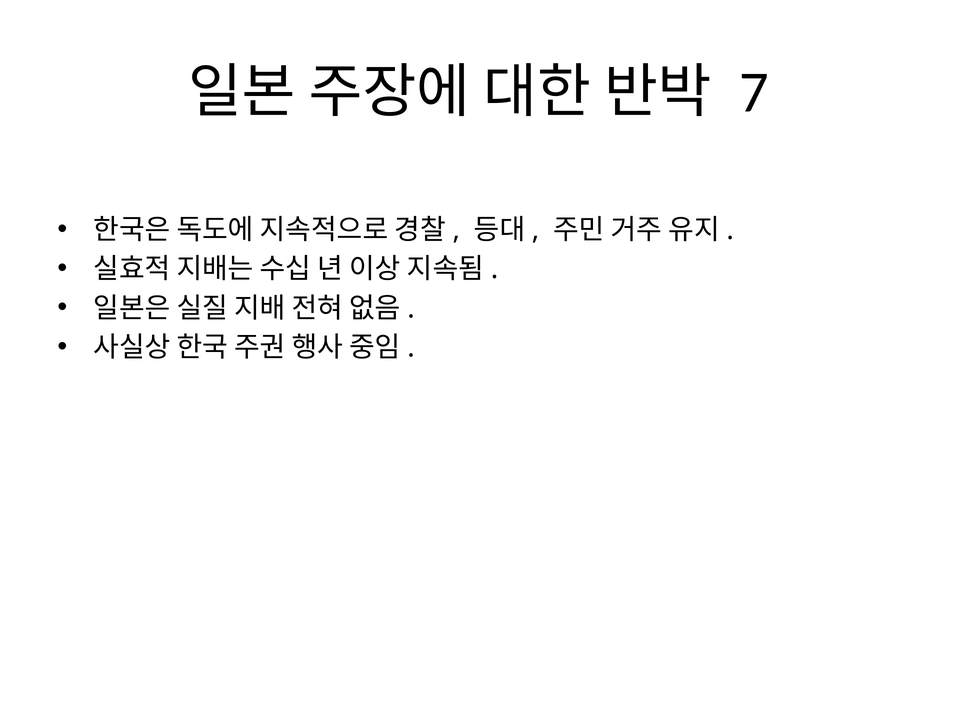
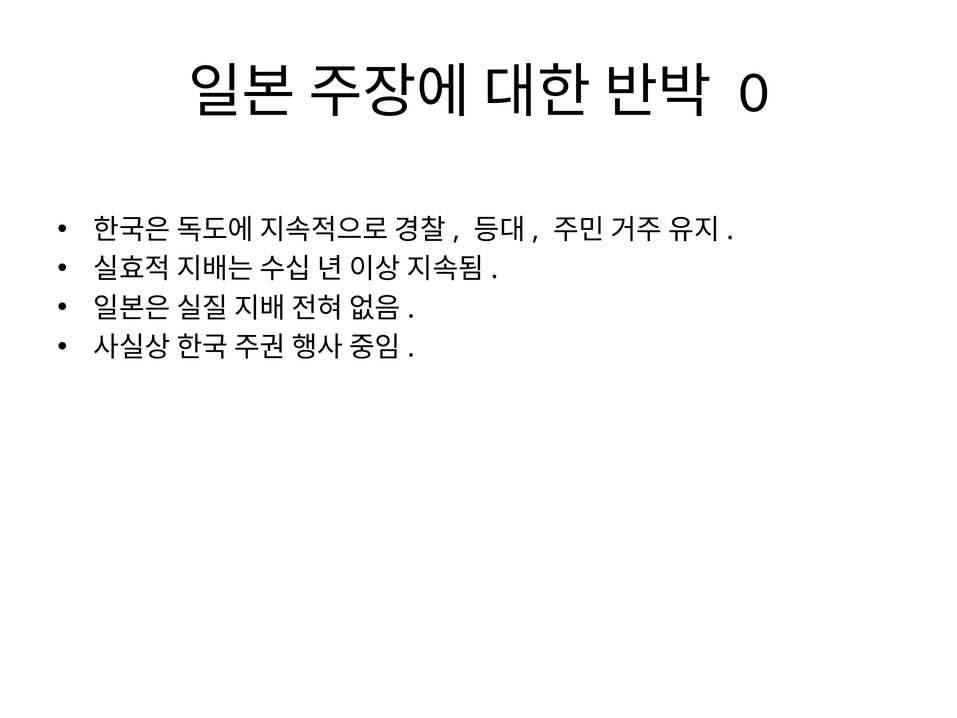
7: 7 -> 0 (754, 93)
